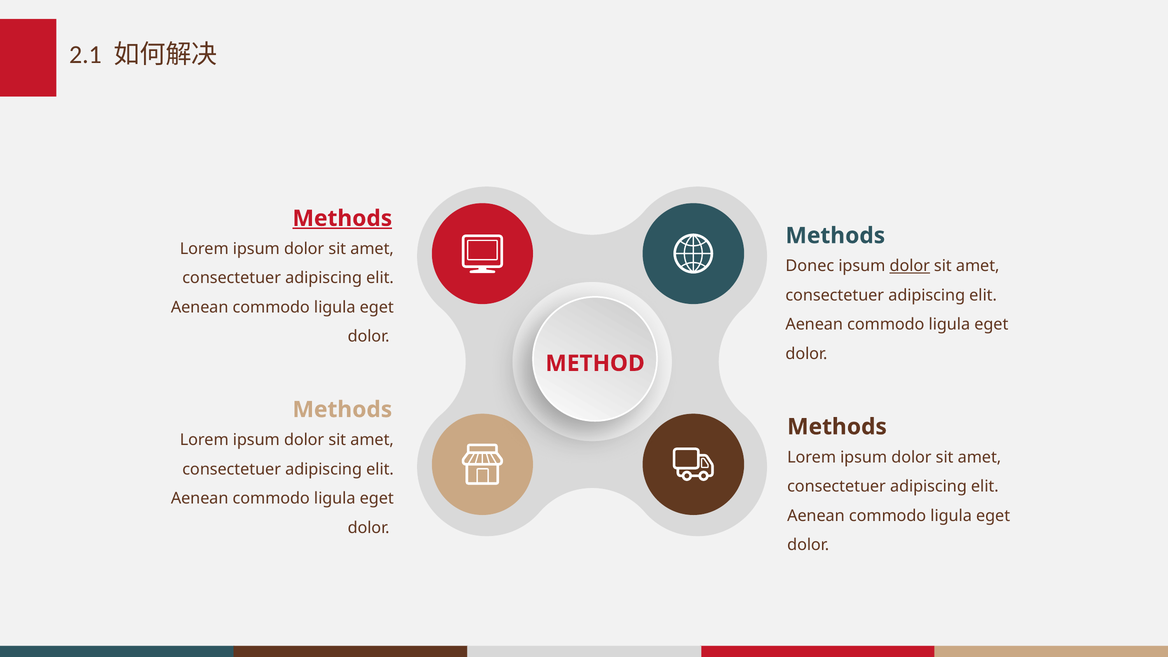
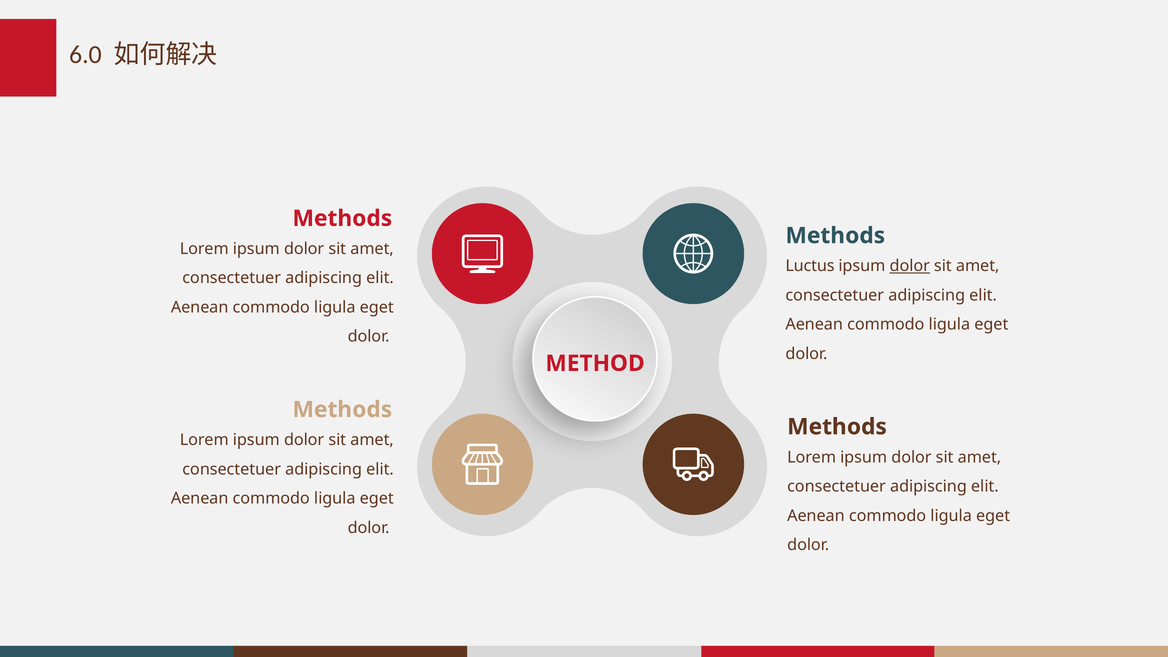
2.1: 2.1 -> 6.0 (85, 55)
Methods underline: present -> none (342, 218)
Donec: Donec -> Luctus (810, 266)
